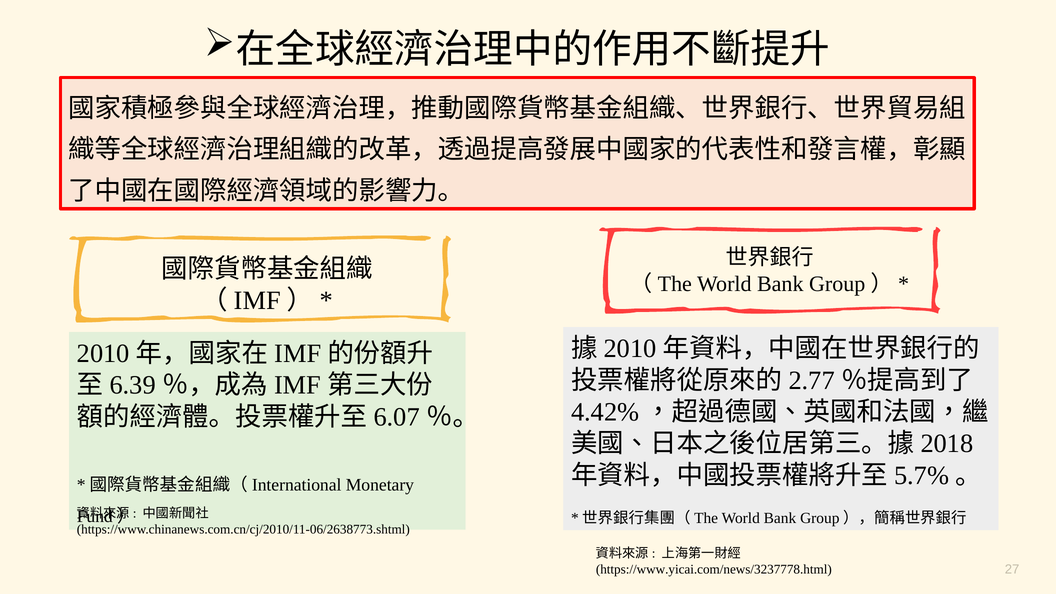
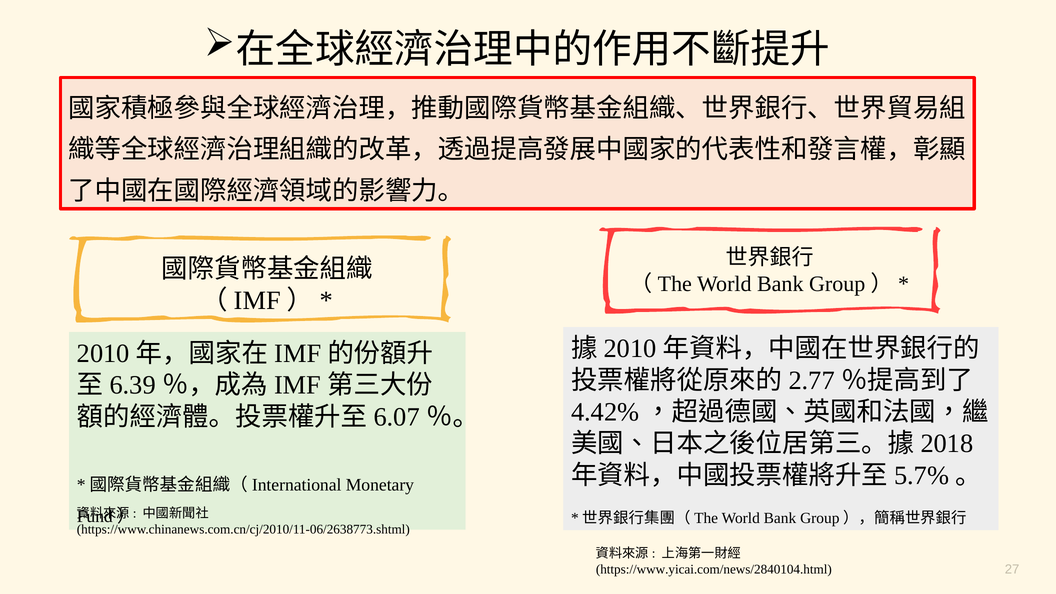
https://www.yicai.com/news/3237778.html: https://www.yicai.com/news/3237778.html -> https://www.yicai.com/news/2840104.html (714, 569)
